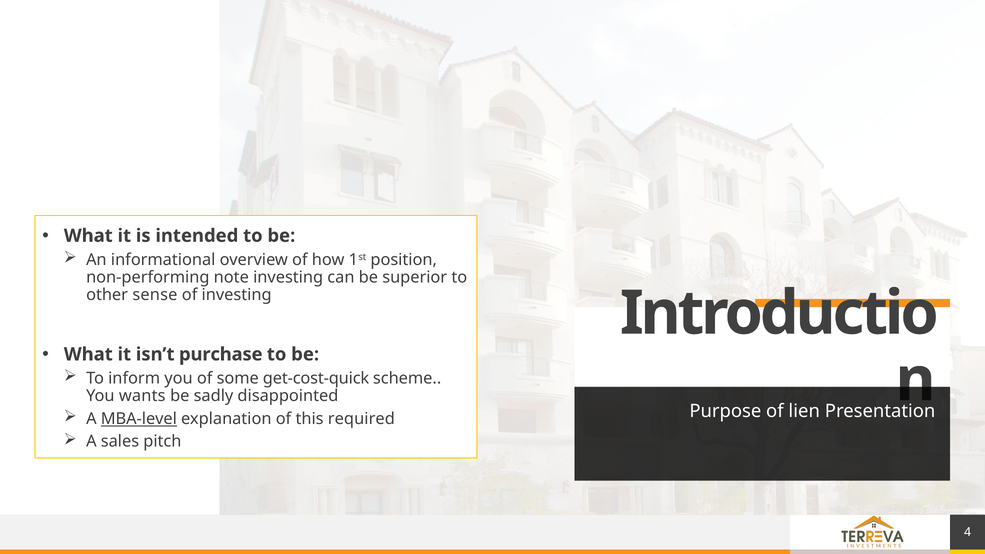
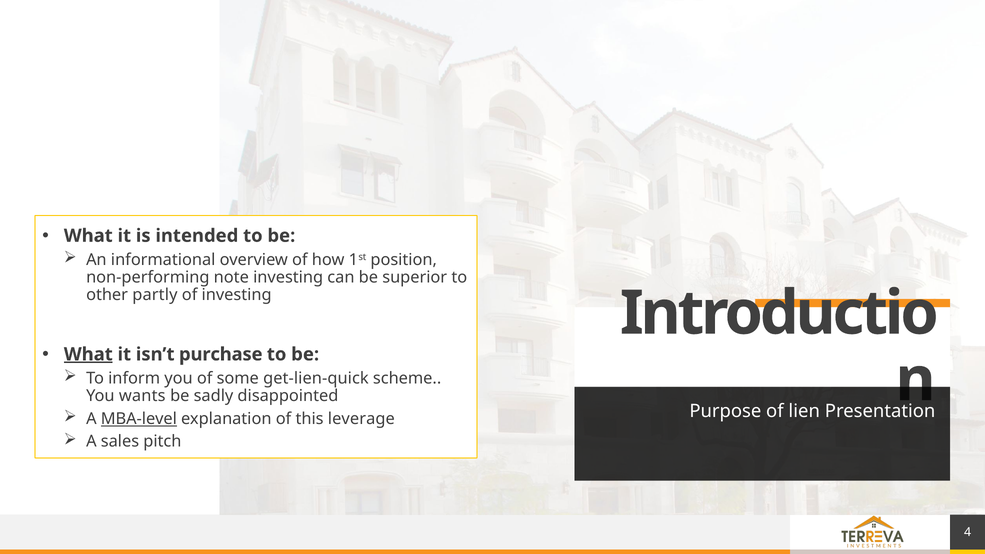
sense: sense -> partly (155, 295)
What underline: none -> present (88, 354)
get-cost-quick: get-cost-quick -> get-lien-quick (316, 378)
required: required -> leverage (361, 419)
